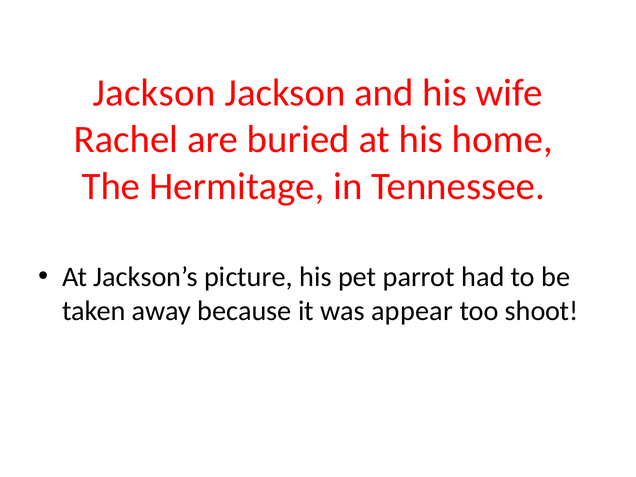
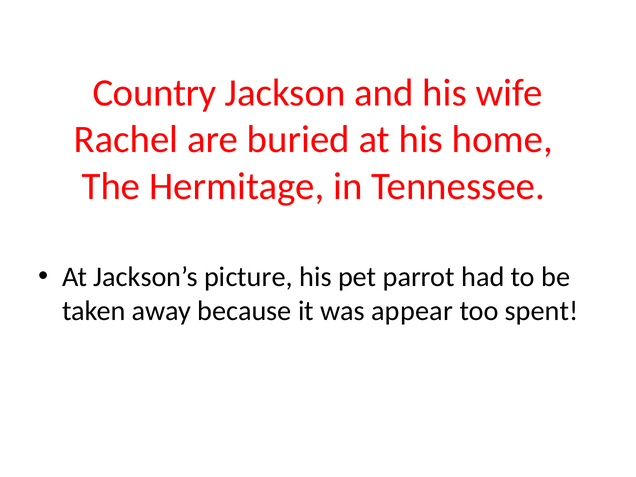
Jackson: Jackson -> Country (154, 93)
shoot: shoot -> spent (542, 311)
